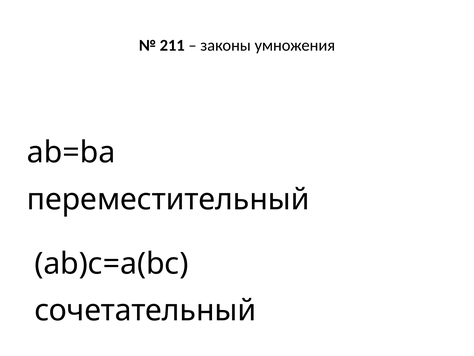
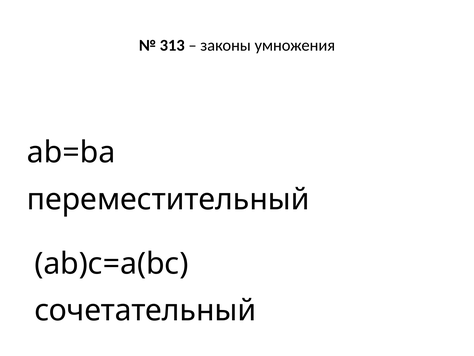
211: 211 -> 313 (172, 45)
